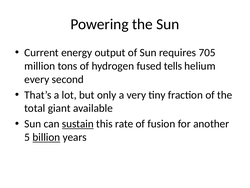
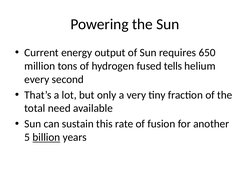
705: 705 -> 650 (207, 52)
giant: giant -> need (59, 108)
sustain underline: present -> none (78, 124)
